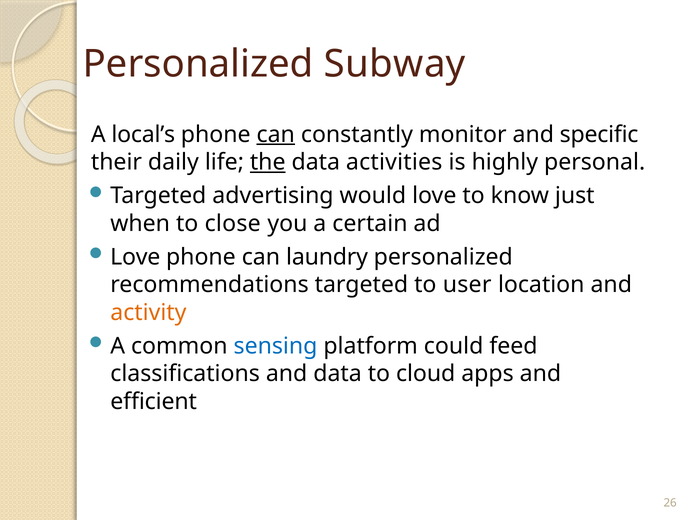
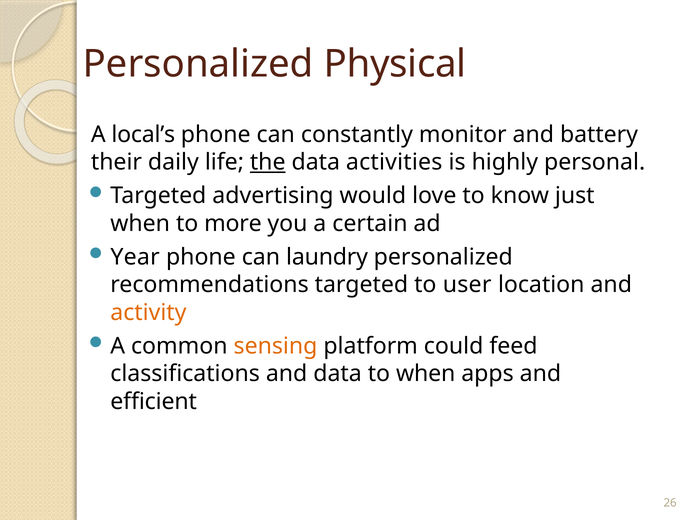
Subway: Subway -> Physical (395, 64)
can underline: present -> none (276, 134)
specific: specific -> battery (599, 134)
close: close -> more (233, 223)
Love: Love -> Year (135, 257)
sensing colour: blue -> orange (276, 346)
to cloud: cloud -> when (426, 373)
